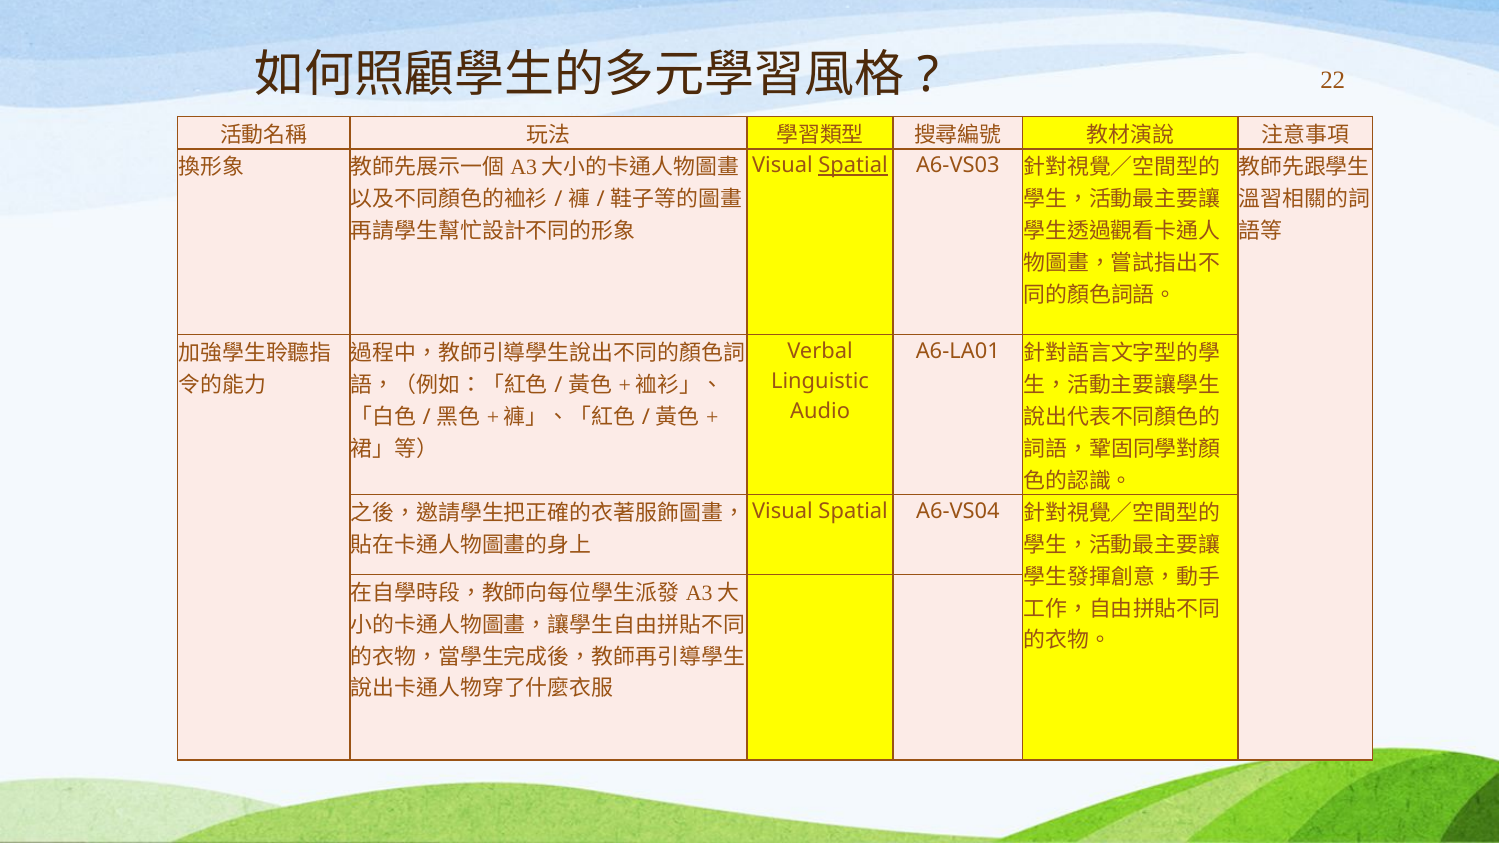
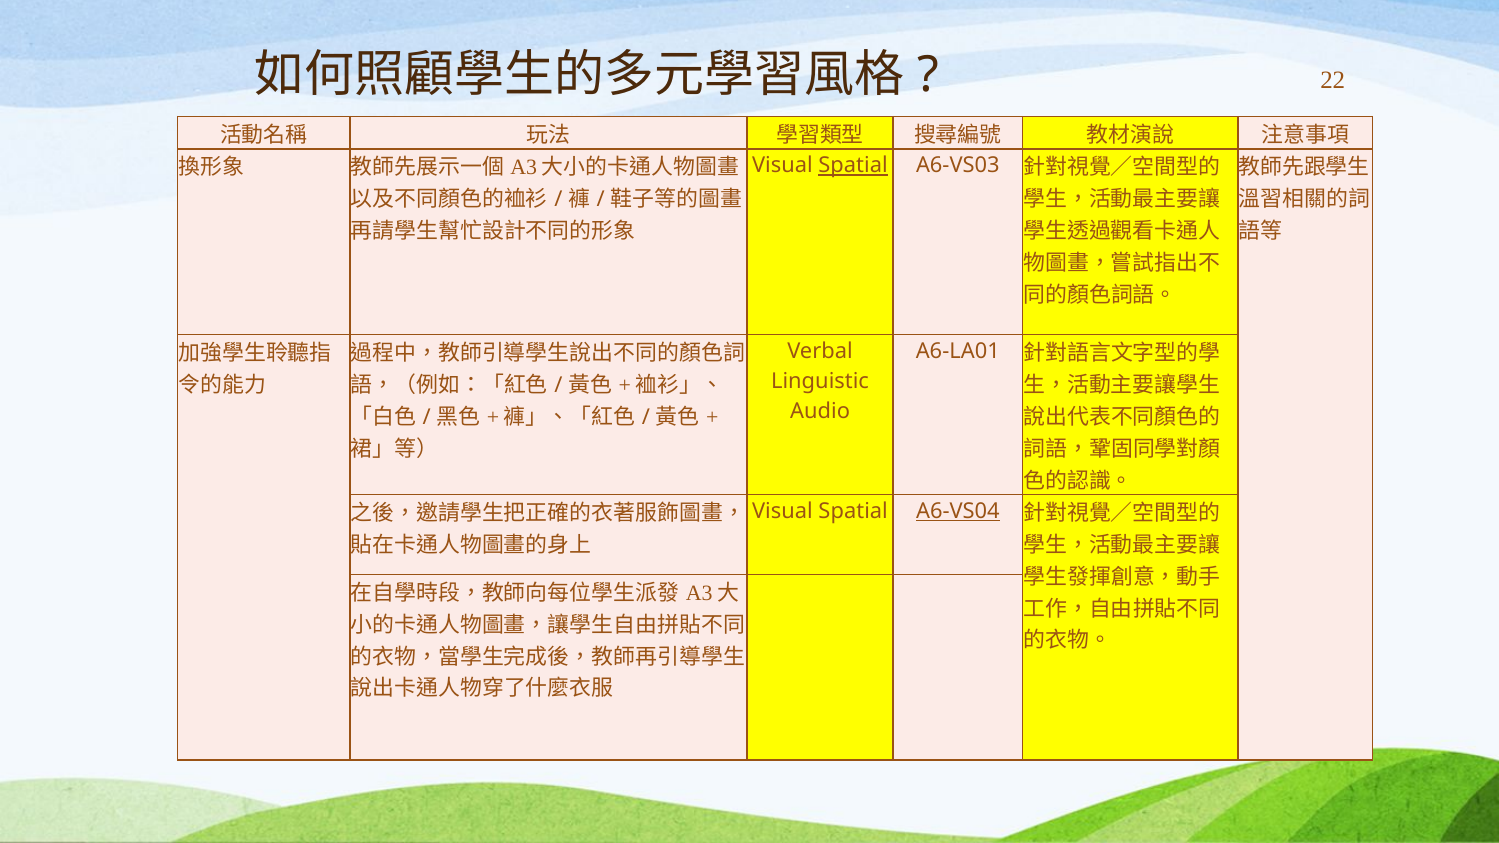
A6-VS04 underline: none -> present (958, 511)
